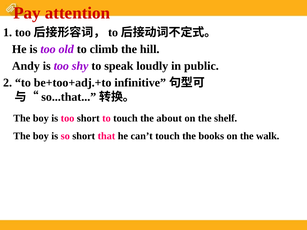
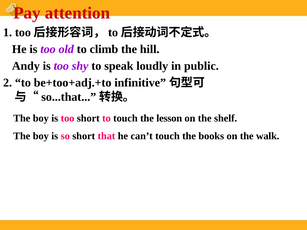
about: about -> lesson (169, 118)
